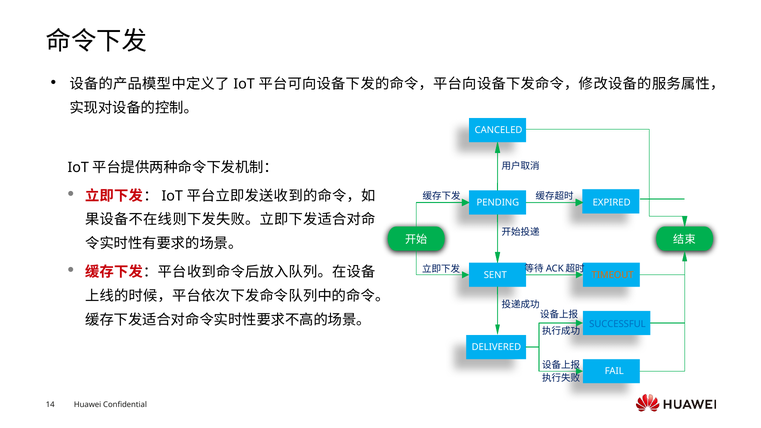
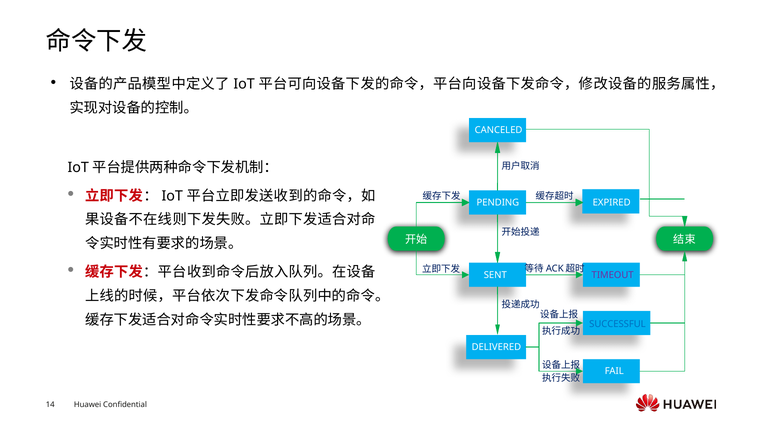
TIMEOUT colour: orange -> purple (613, 275)
